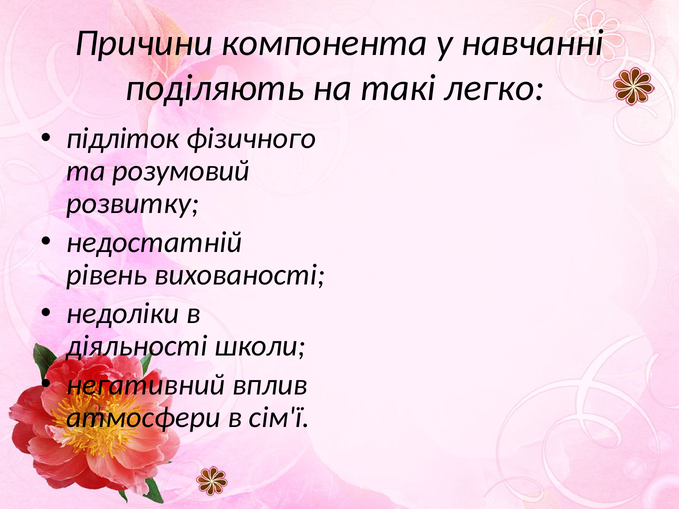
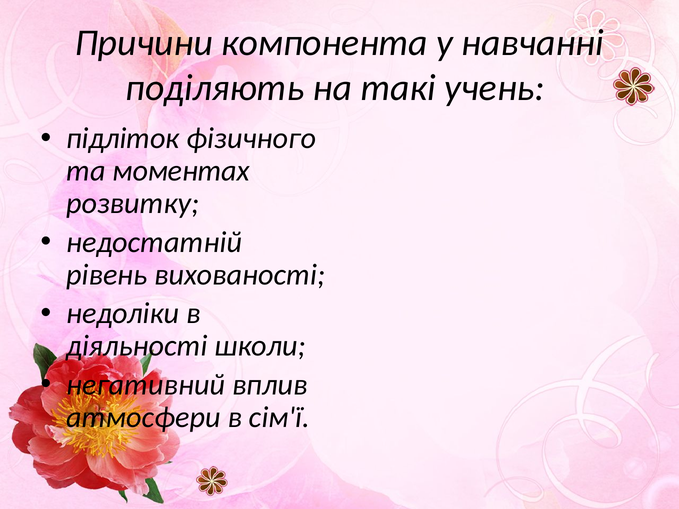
легко: легко -> учень (494, 88)
розумовий: розумовий -> моментах (181, 171)
